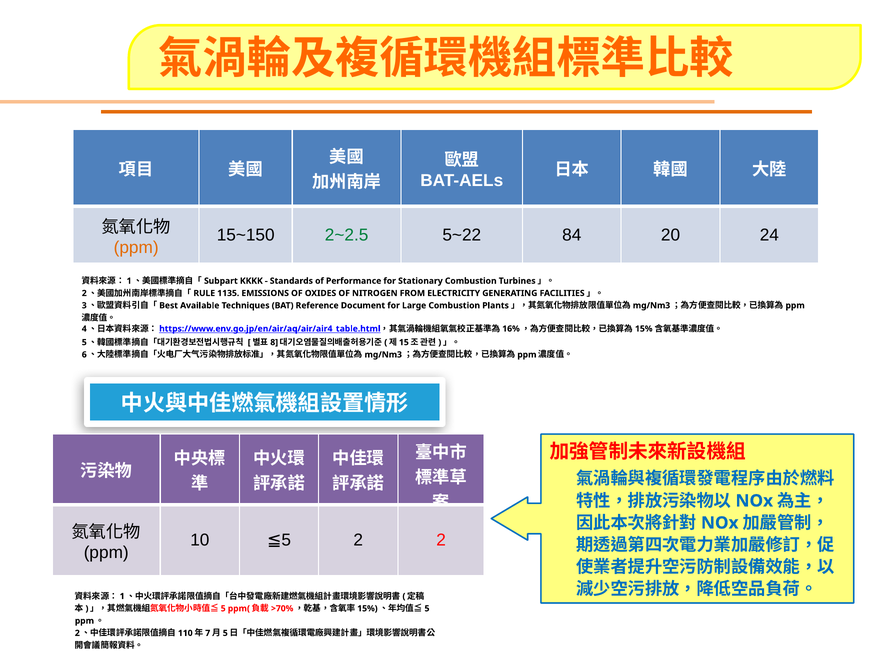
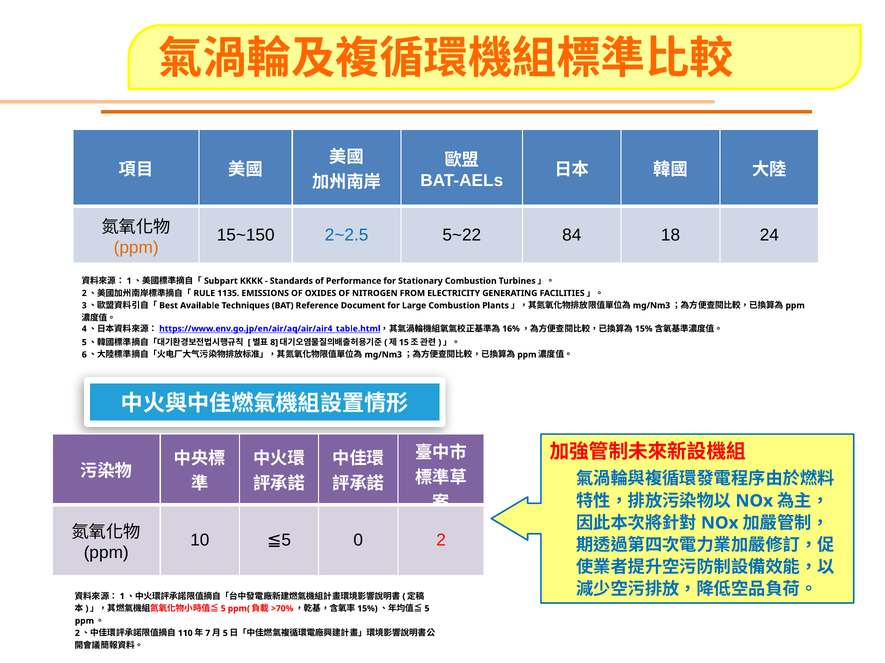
2~2.5 colour: green -> blue (347, 235)
20: 20 -> 18 (671, 235)
≦5 2: 2 -> 0 (358, 541)
